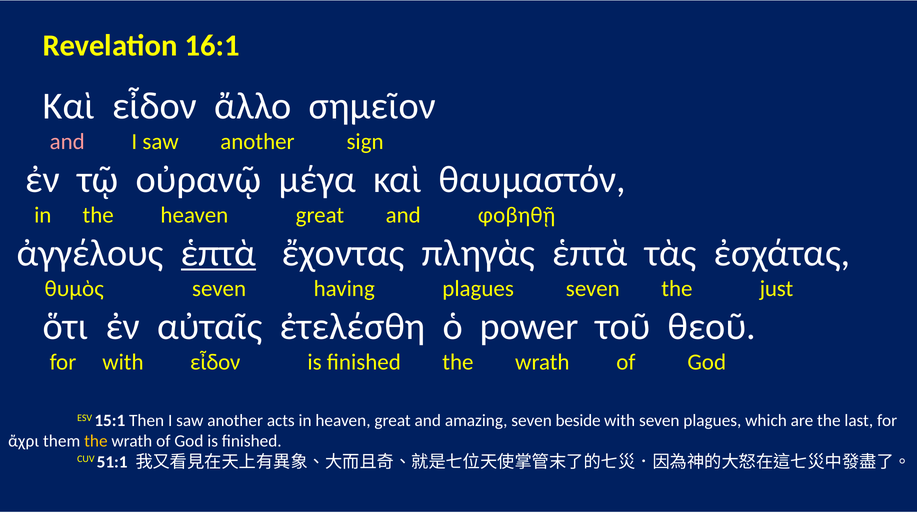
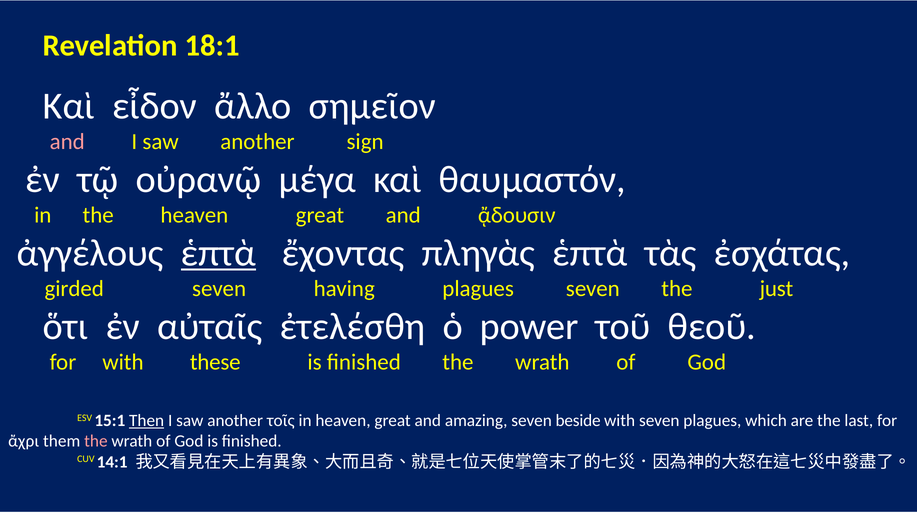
16:1: 16:1 -> 18:1 (212, 46)
φοβηθῇ: φοβηθῇ -> ᾄδουσιν (517, 215)
θυμὸς: θυμὸς -> girded (74, 289)
with εἶδον: εἶδον -> these (215, 362)
Then underline: none -> present (147, 421)
acts: acts -> τοῖς (281, 421)
the colour: yellow -> pink (96, 441)
51:1: 51:1 -> 14:1 (112, 462)
